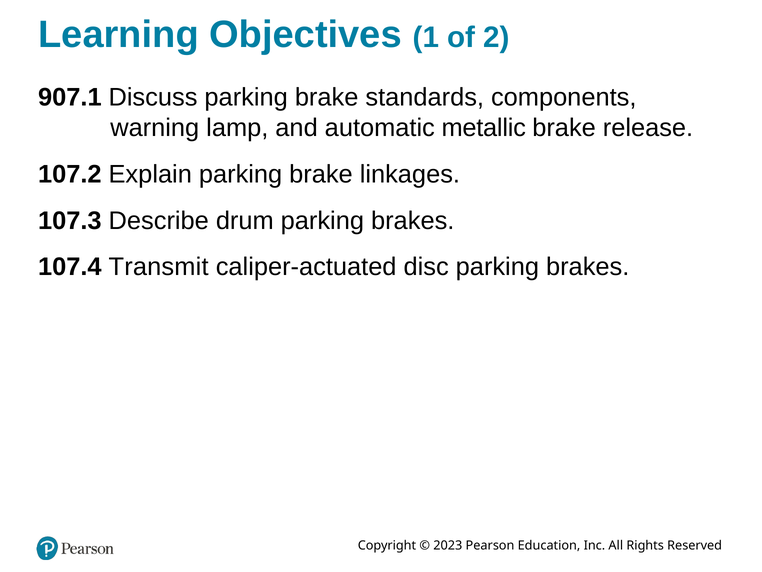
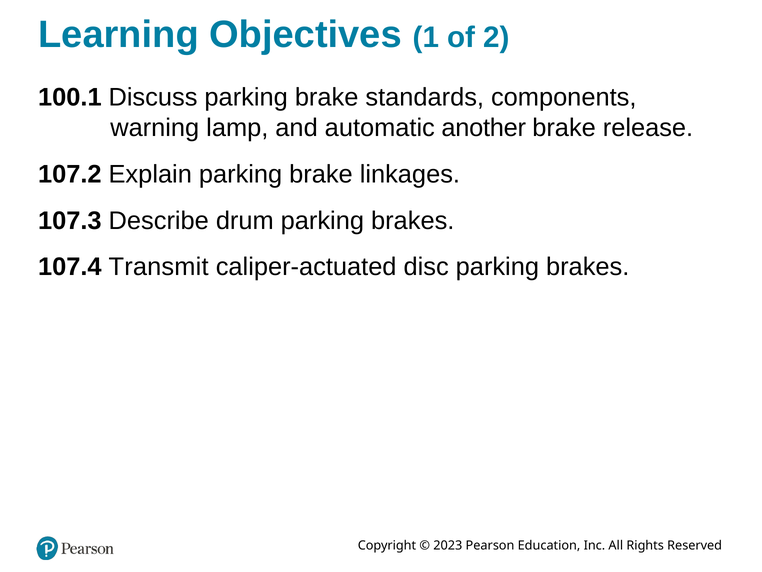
907.1: 907.1 -> 100.1 (70, 97)
metallic: metallic -> another (484, 128)
